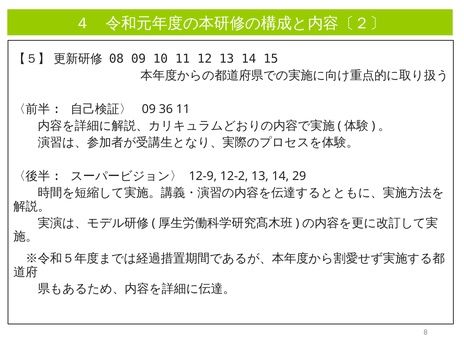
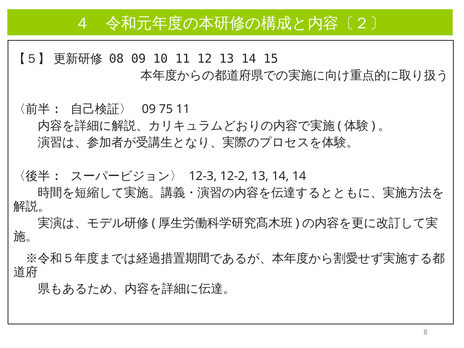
36: 36 -> 75 (166, 109)
12-9: 12-9 -> 12-3 (203, 176)
14 29: 29 -> 14 (299, 176)
